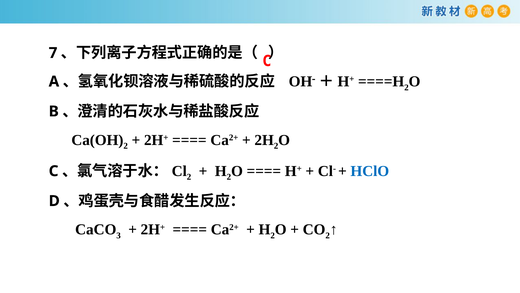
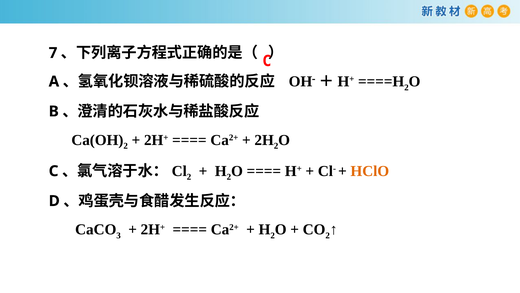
HClO colour: blue -> orange (370, 171)
